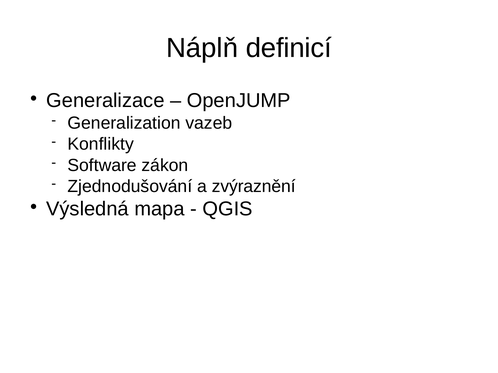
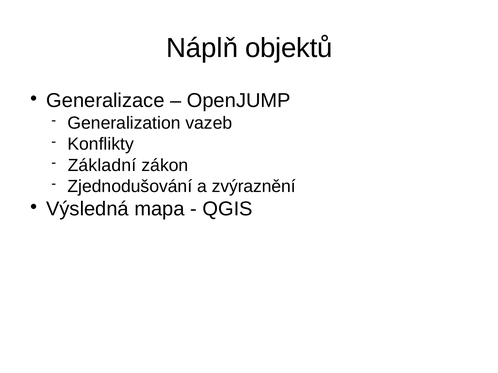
definicí: definicí -> objektů (289, 48)
Software: Software -> Základní (102, 165)
